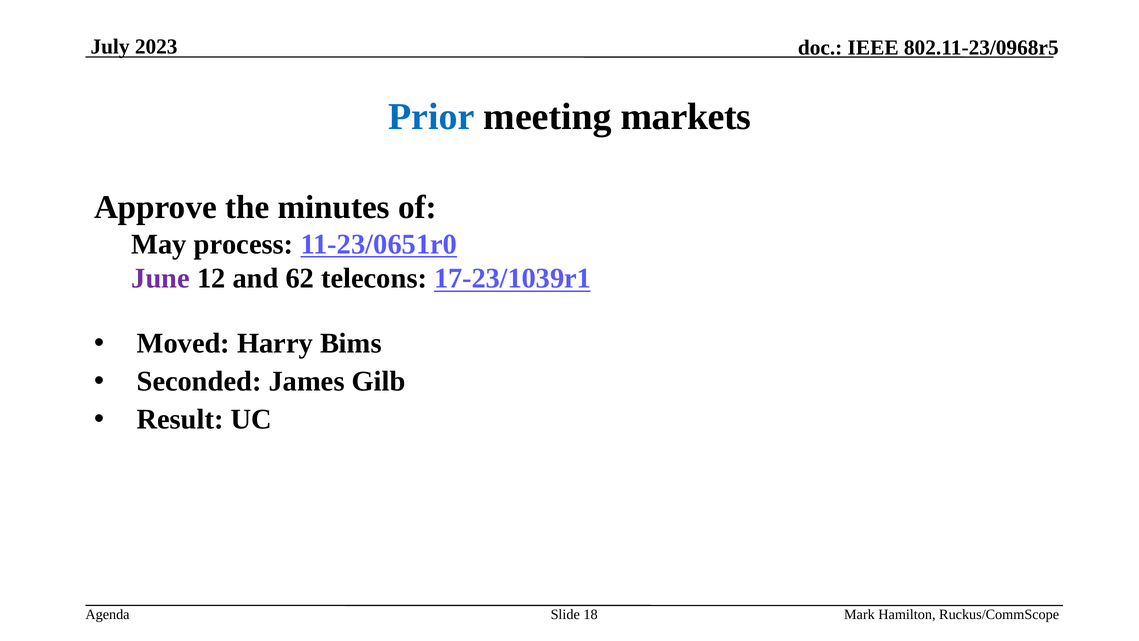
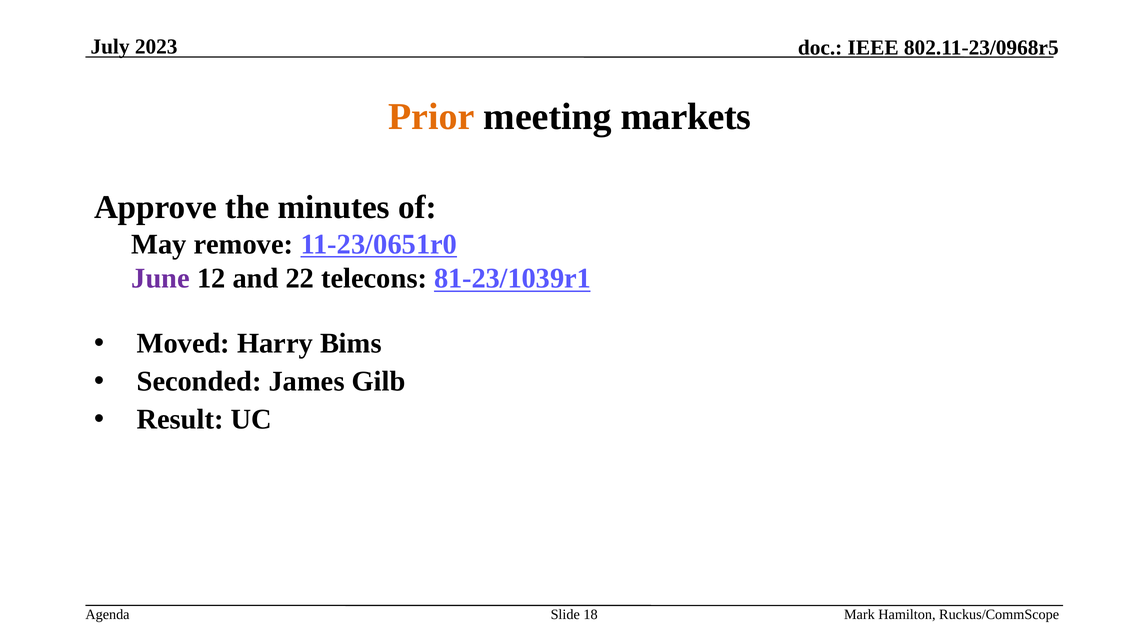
Prior colour: blue -> orange (431, 116)
process: process -> remove (244, 244)
62: 62 -> 22 (300, 278)
17-23/1039r1: 17-23/1039r1 -> 81-23/1039r1 (513, 278)
